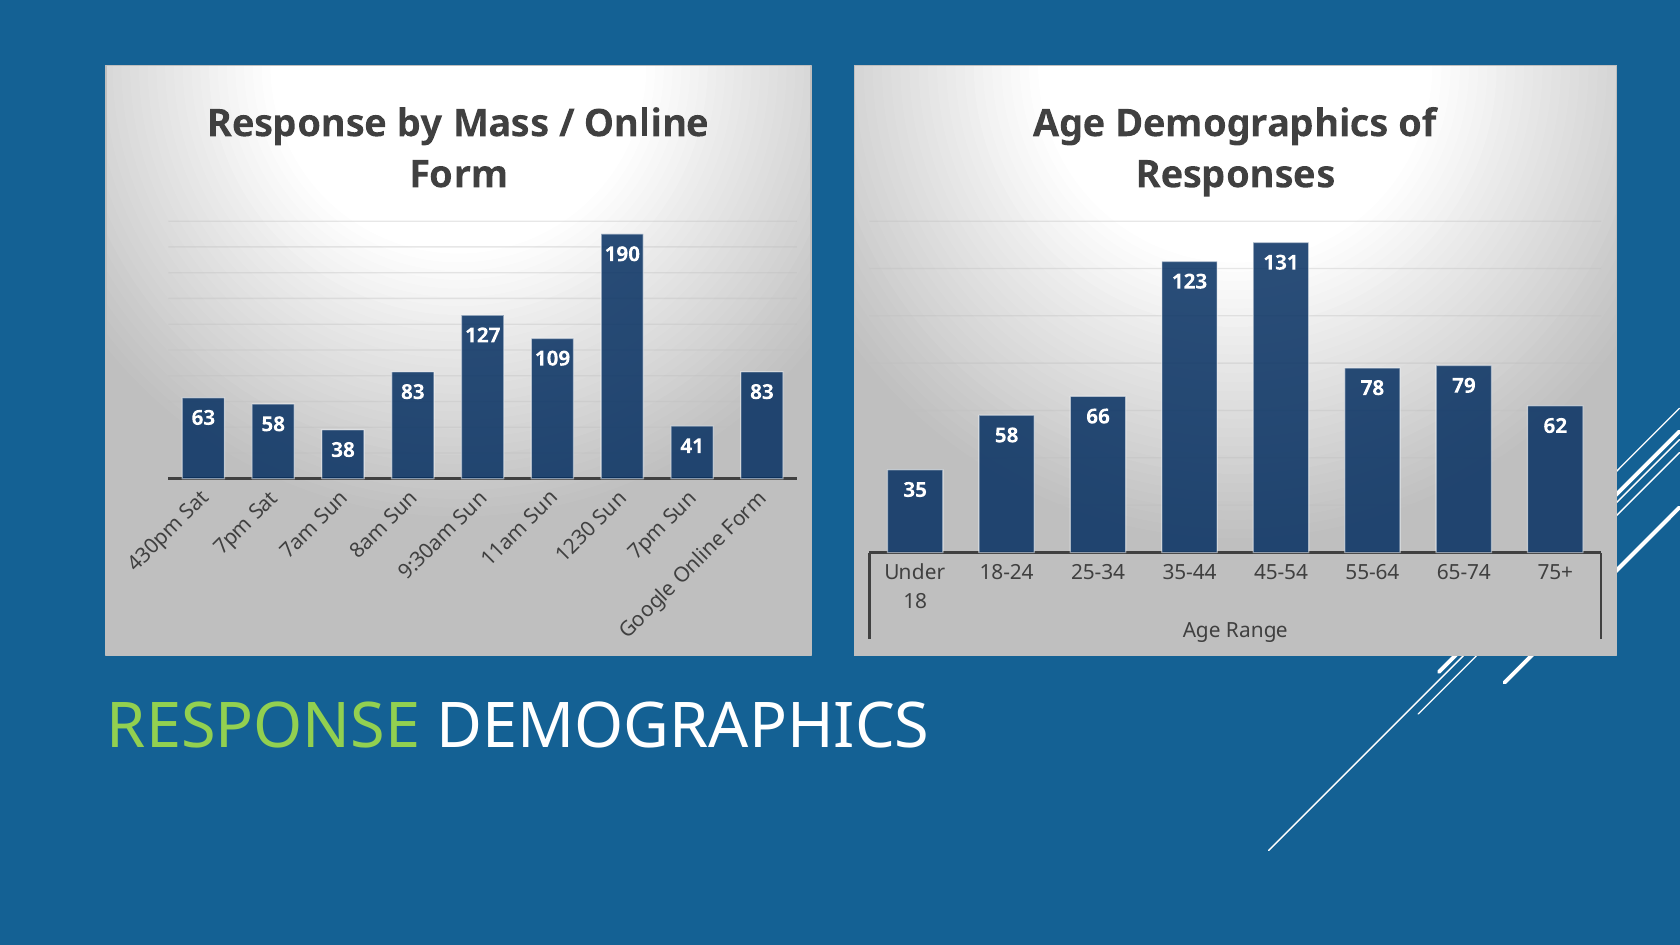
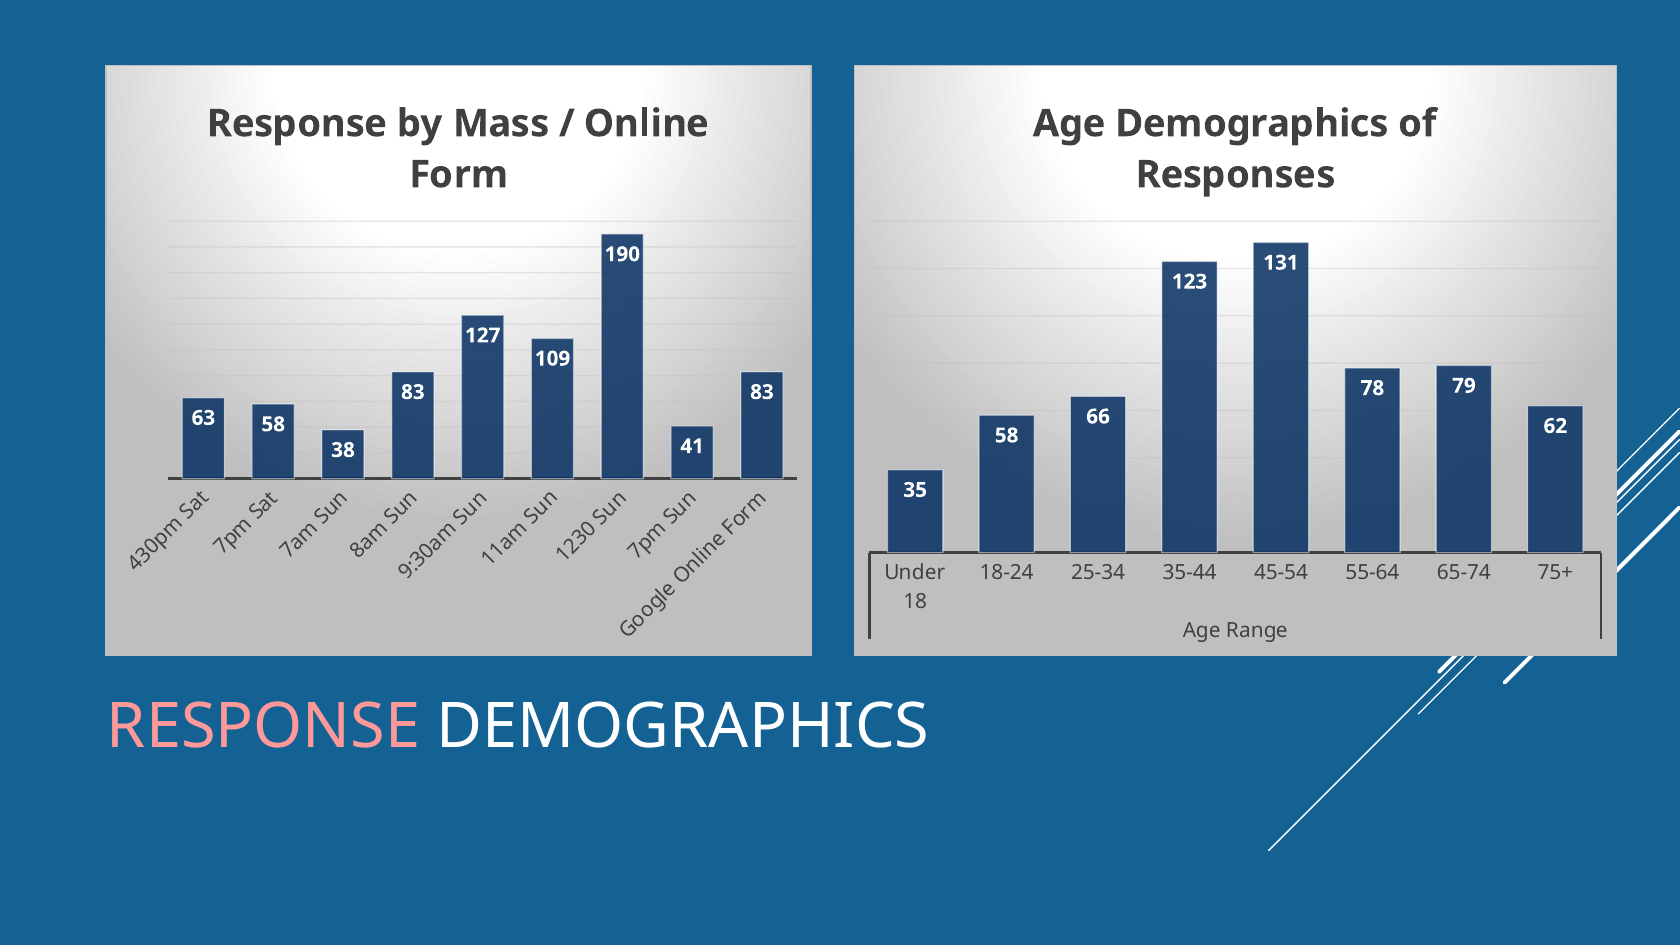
RESPONSE colour: light green -> pink (264, 727)
